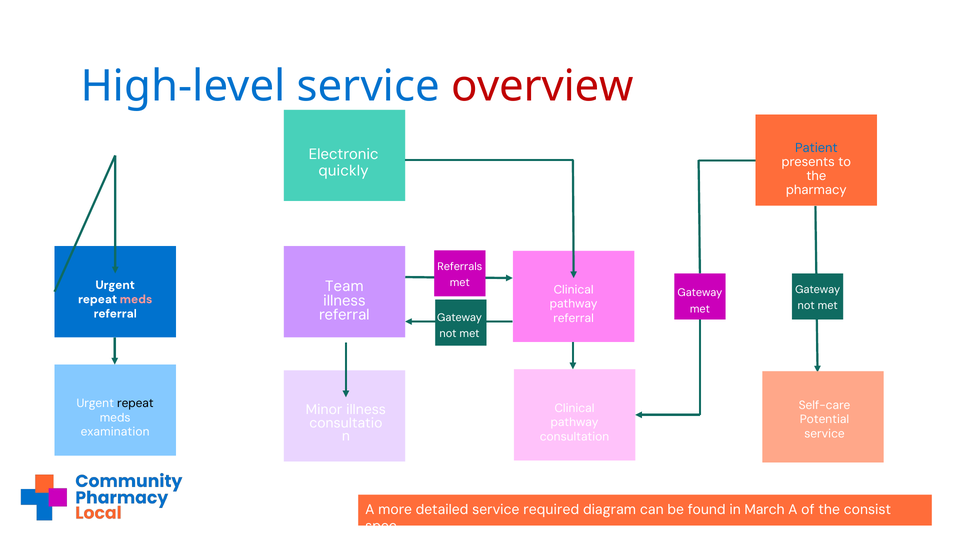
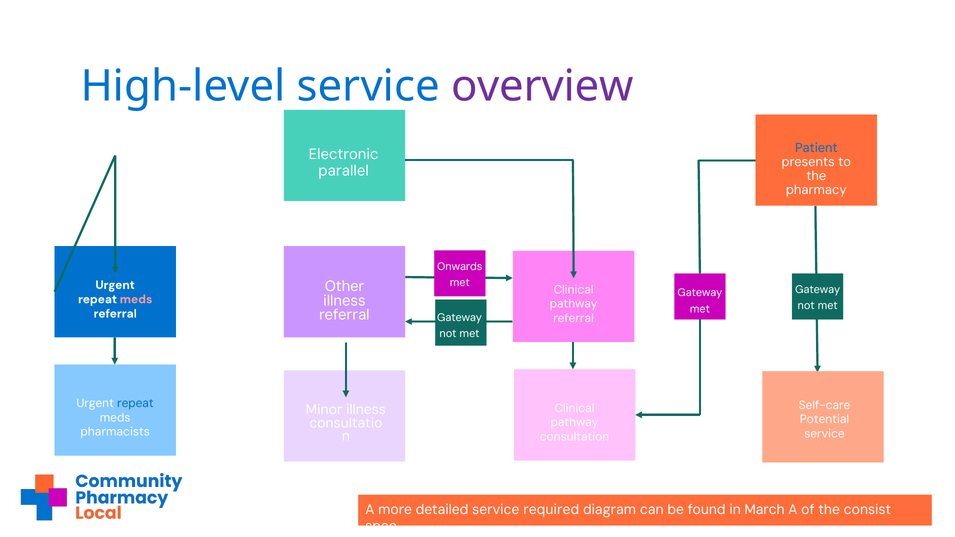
overview colour: red -> purple (542, 86)
quickly: quickly -> parallel (344, 171)
Referrals: Referrals -> Onwards (460, 267)
Team: Team -> Other (345, 286)
repeat colour: black -> blue (135, 404)
examination: examination -> pharmacists (115, 432)
